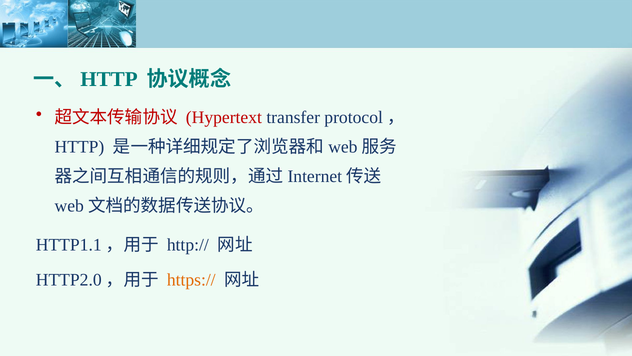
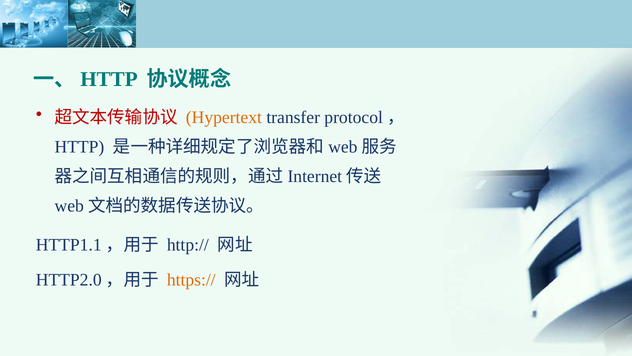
Hypertext colour: red -> orange (224, 117)
